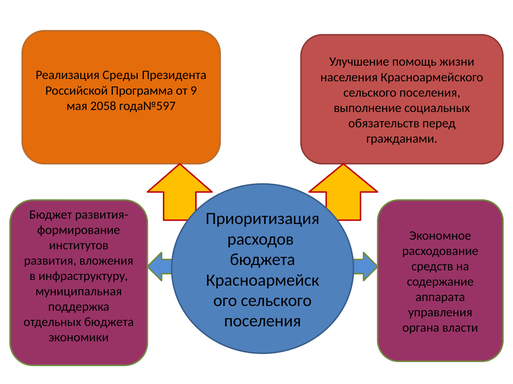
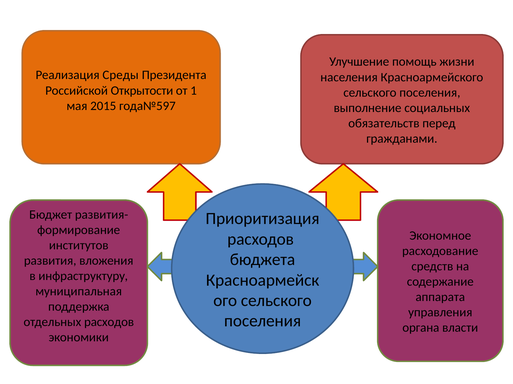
Программа: Программа -> Открытости (142, 91)
9: 9 -> 1 (194, 91)
2058: 2058 -> 2015 (103, 106)
отдельных бюджета: бюджета -> расходов (109, 323)
